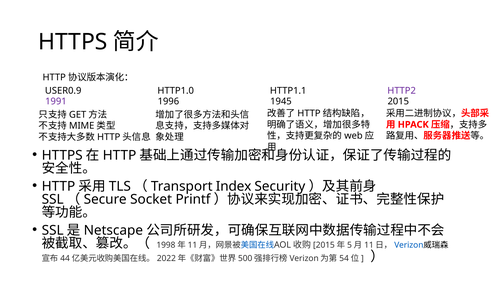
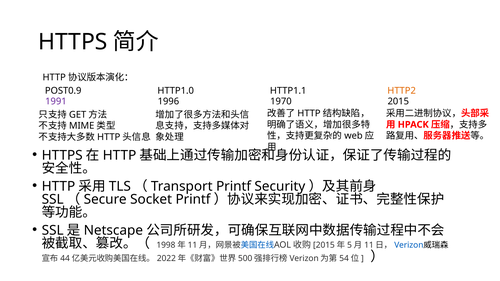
USER0.9: USER0.9 -> POST0.9 (63, 91)
HTTP2 colour: purple -> orange (402, 91)
1945: 1945 -> 1970 (281, 101)
Index: Index -> Printf (234, 186)
